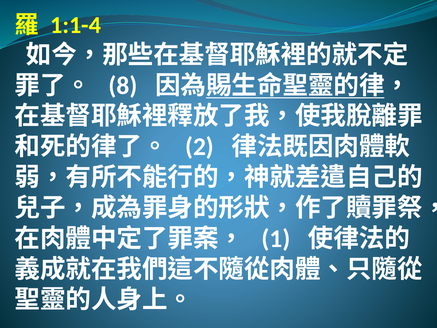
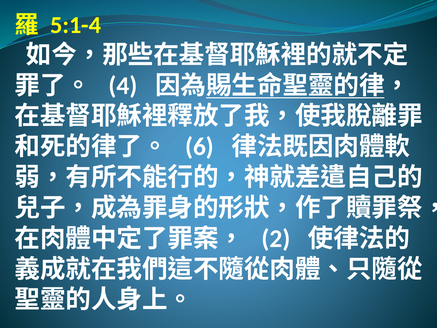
1:1-4: 1:1-4 -> 5:1-4 (76, 25)
8: 8 -> 4 (123, 86)
2: 2 -> 6 (200, 147)
1: 1 -> 2 (276, 238)
